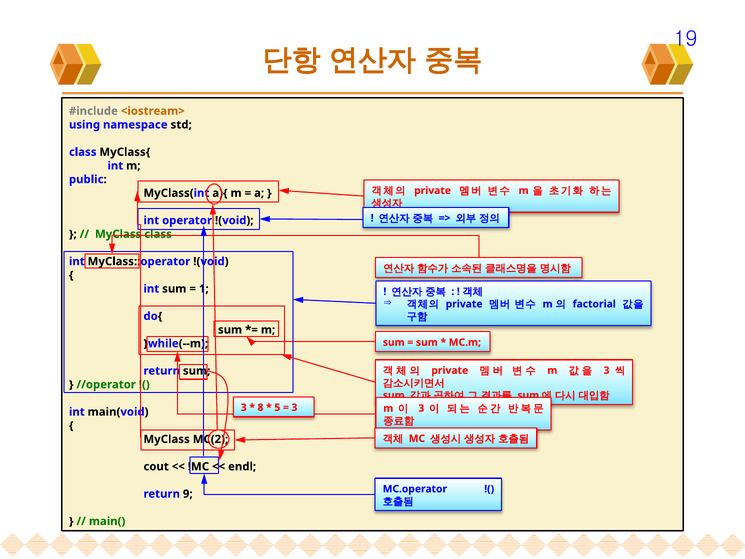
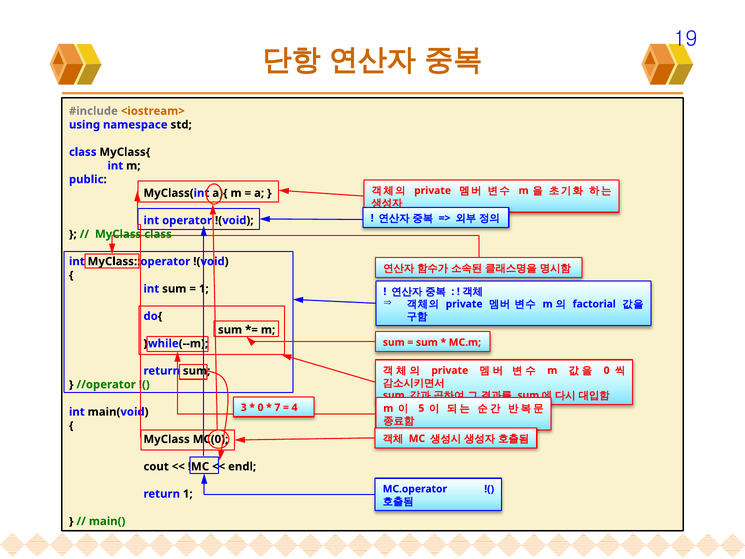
3: 3 -> 0 (607, 370)
8: 8 -> 0 (261, 407)
5: 5 -> 7 (277, 407)
3: 3 -> 4 (294, 407)
3: 3 -> 5 (421, 408)
MC(2: MC(2 -> MC(0 (210, 439)
return 9: 9 -> 1 (188, 494)
